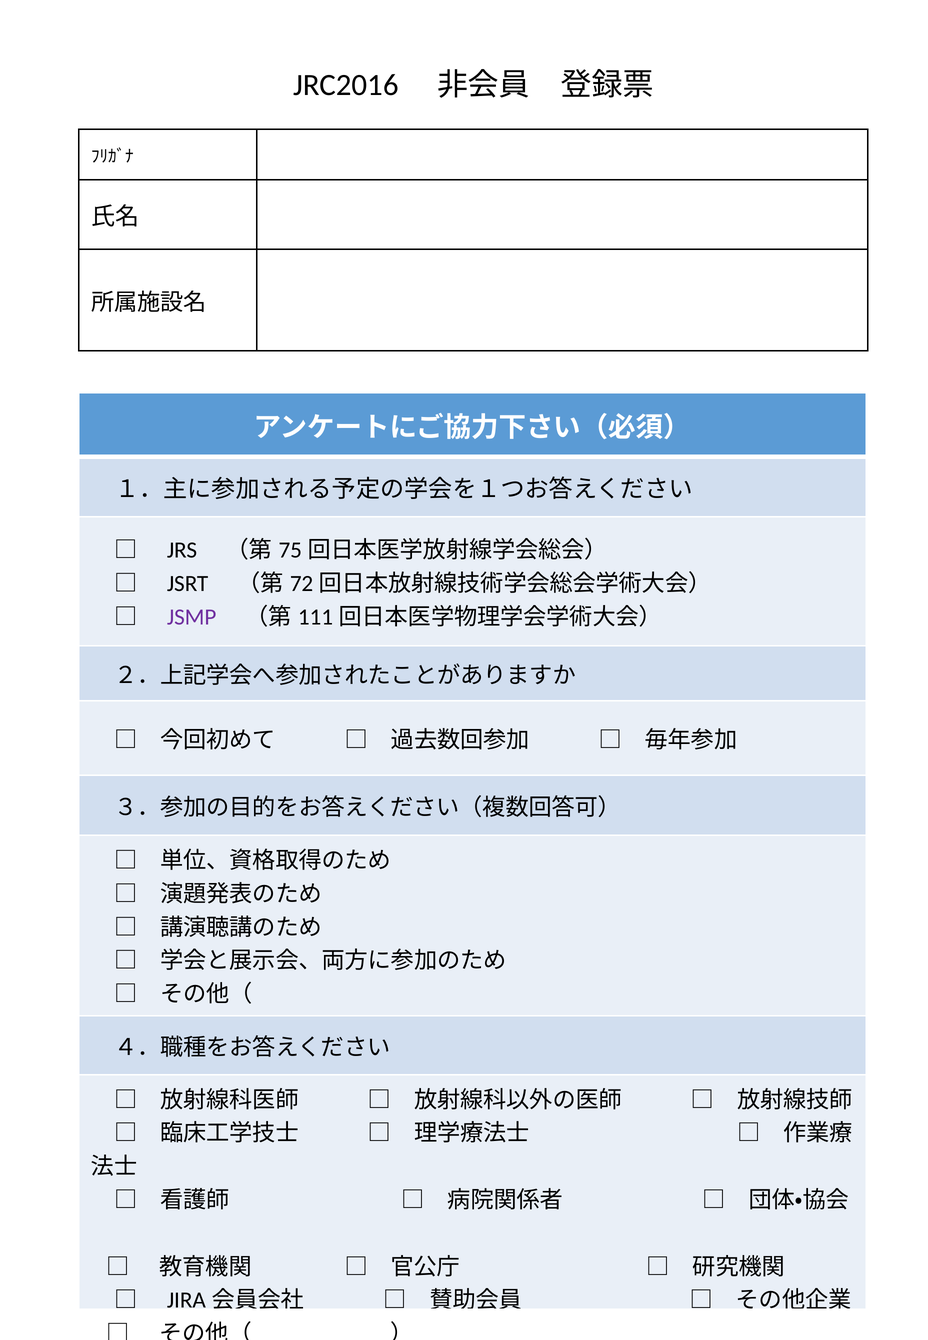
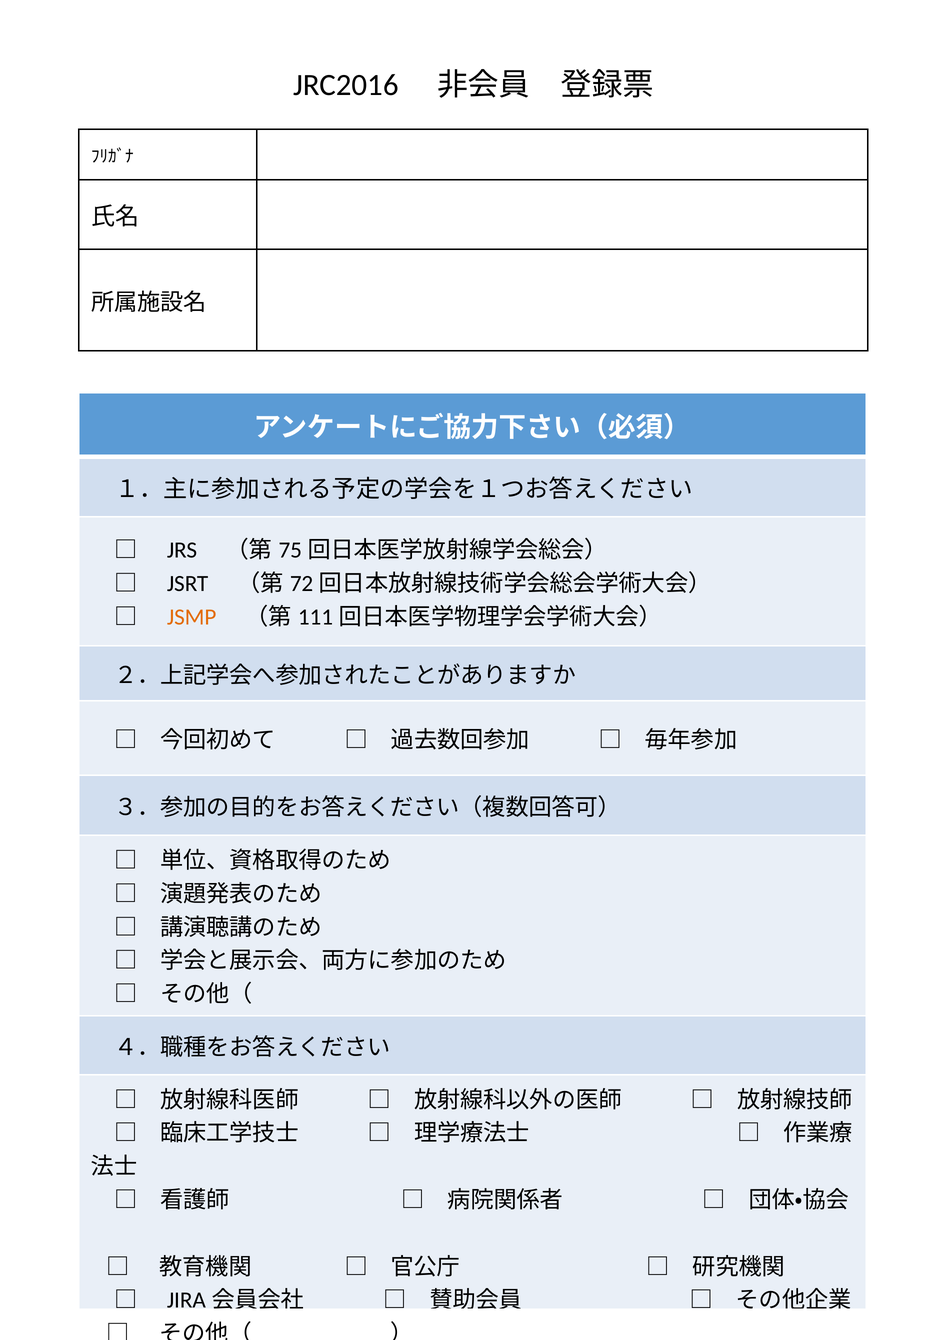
JSMP colour: purple -> orange (192, 617)
